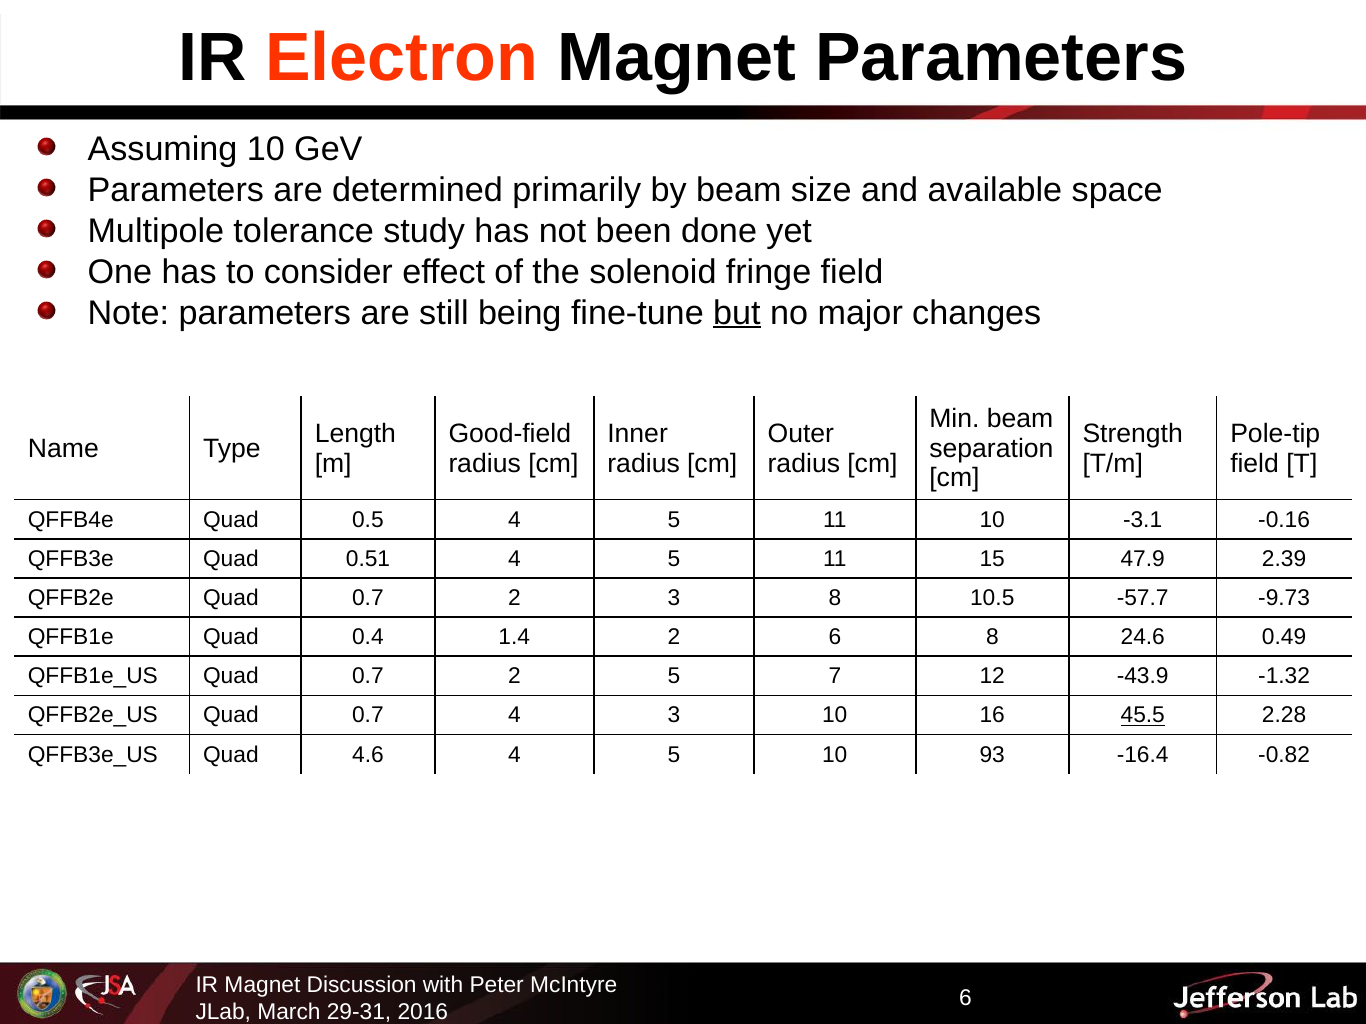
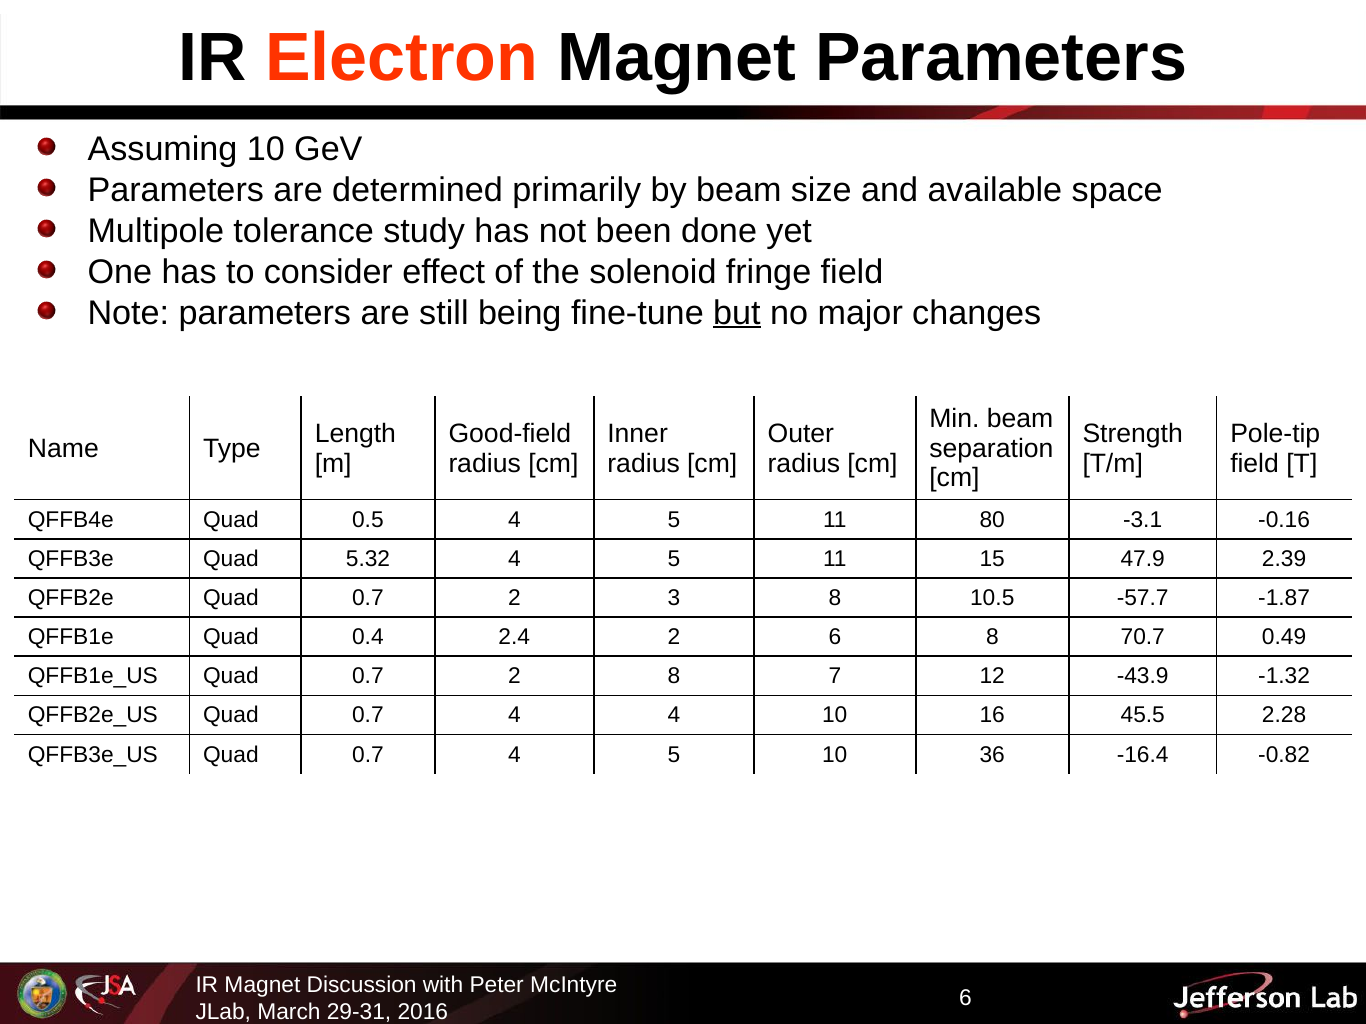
11 10: 10 -> 80 (992, 520)
0.51: 0.51 -> 5.32 (368, 559)
-9.73: -9.73 -> -1.87 (1284, 598)
1.4: 1.4 -> 2.4 (514, 637)
24.6: 24.6 -> 70.7 (1143, 637)
2 5: 5 -> 8 (674, 677)
4 3: 3 -> 4 (674, 716)
45.5 underline: present -> none (1143, 716)
4.6: 4.6 -> 0.7 (368, 755)
93: 93 -> 36 (992, 755)
